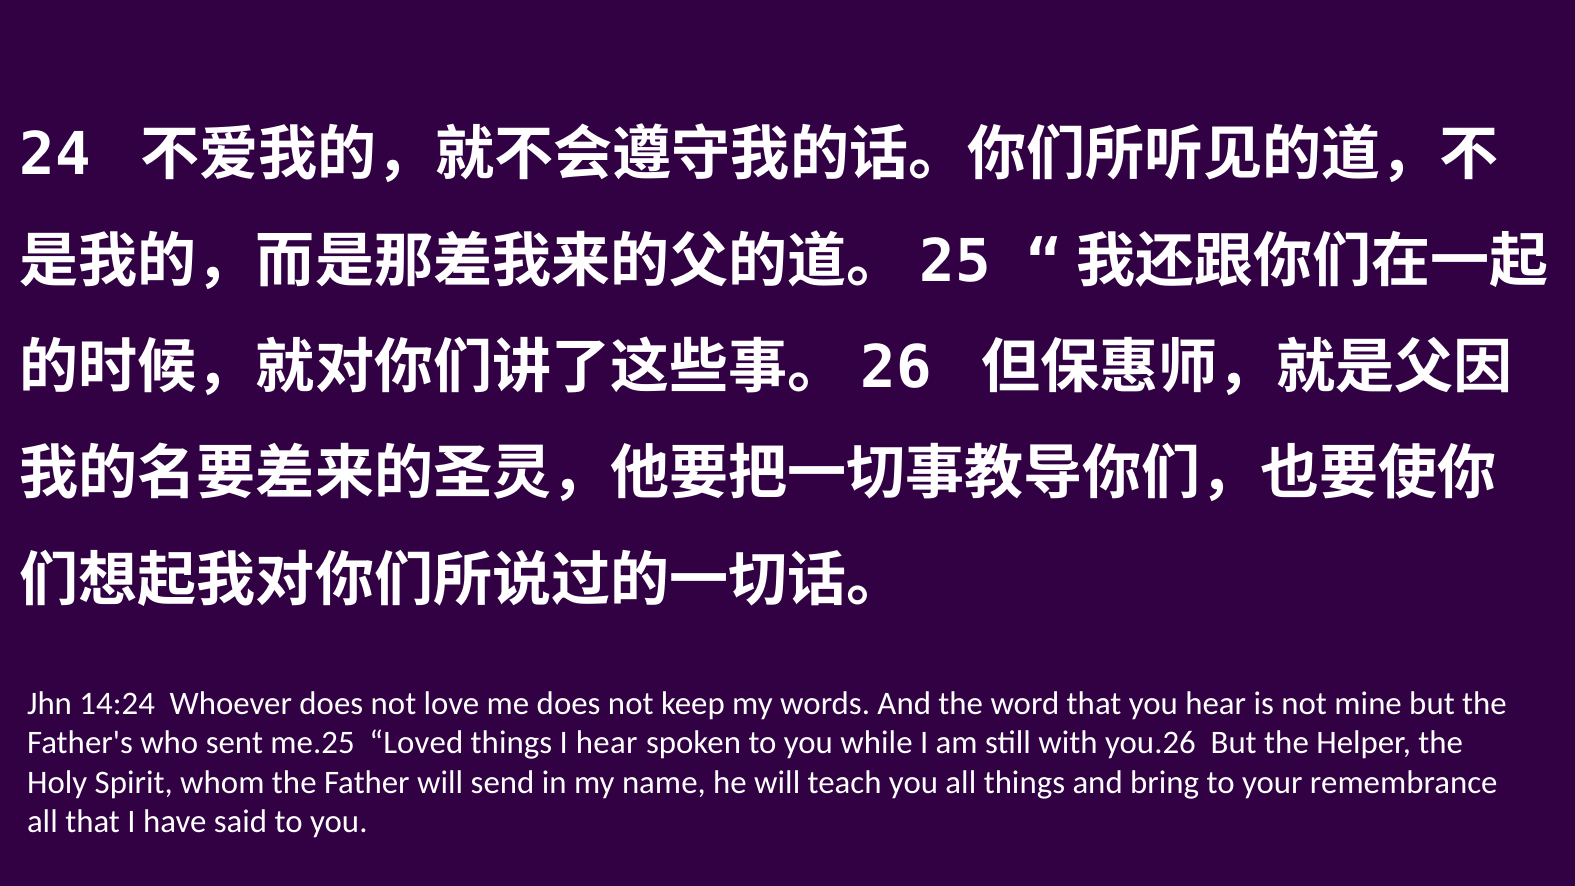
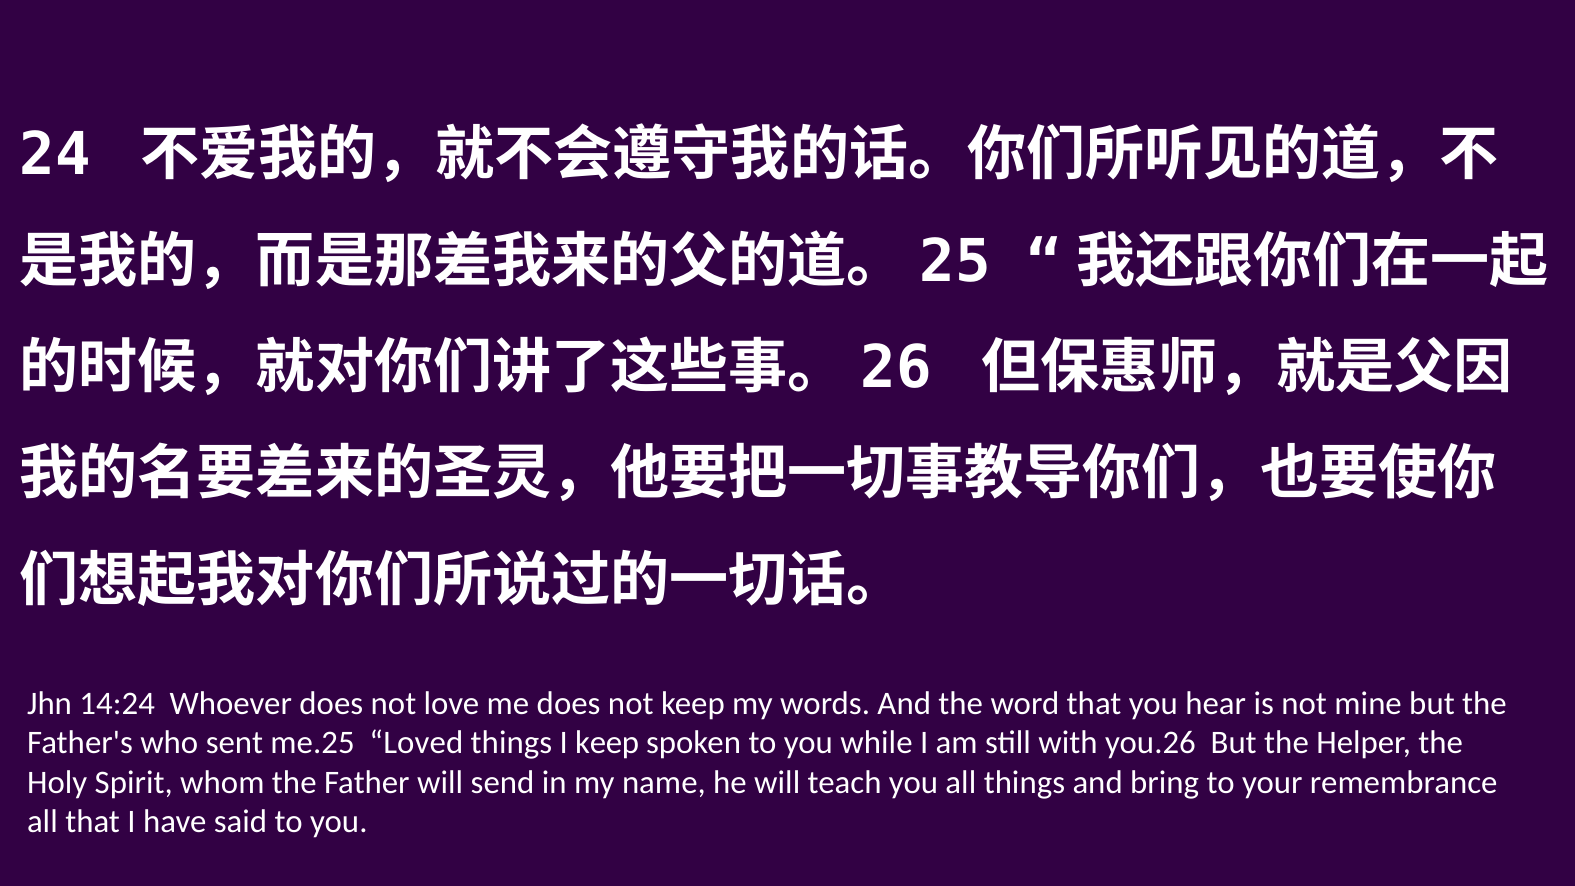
I hear: hear -> keep (607, 743)
